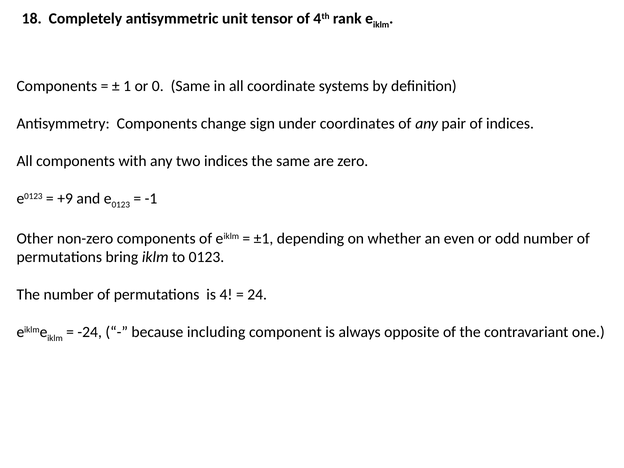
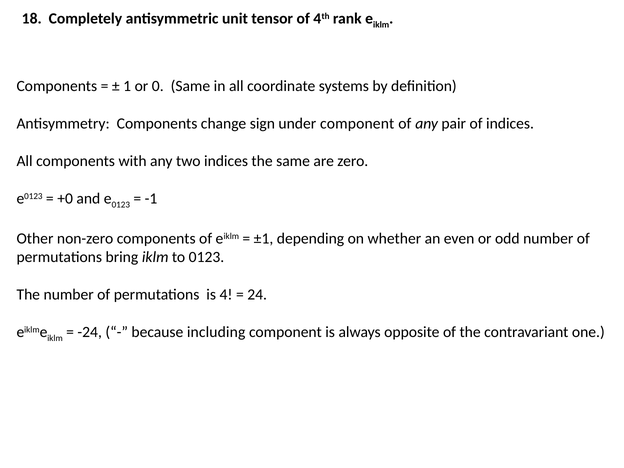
under coordinates: coordinates -> component (357, 124)
+9: +9 -> +0 (65, 199)
